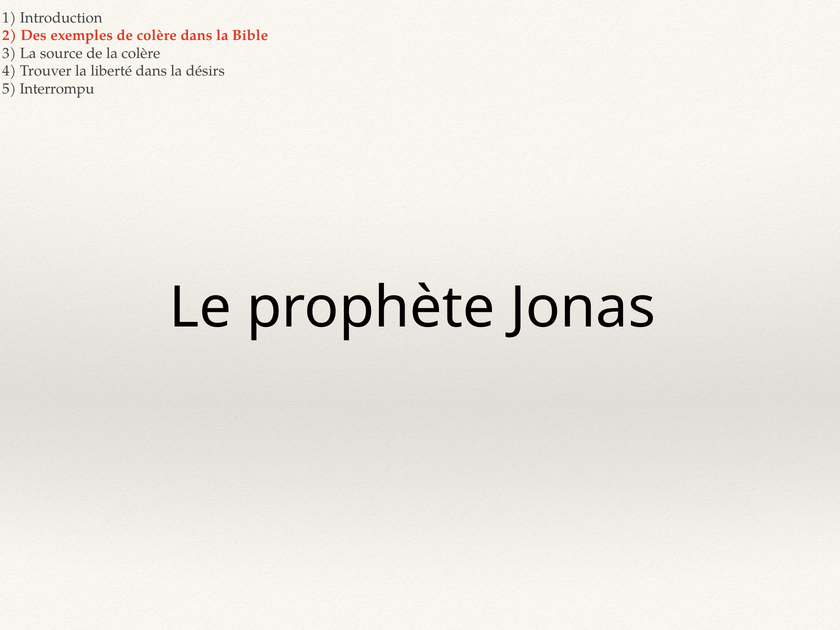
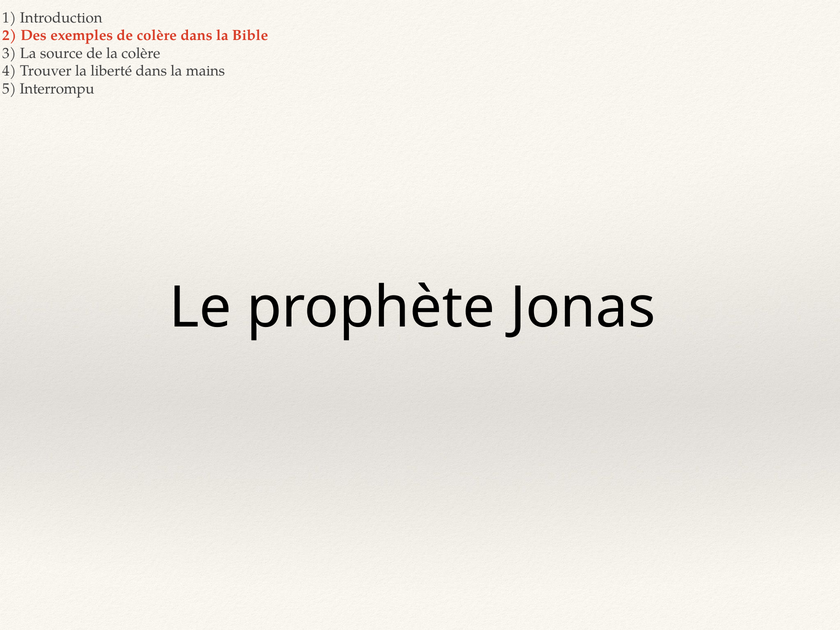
désirs: désirs -> mains (205, 71)
